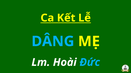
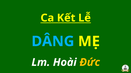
Đức colour: light blue -> yellow (90, 63)
